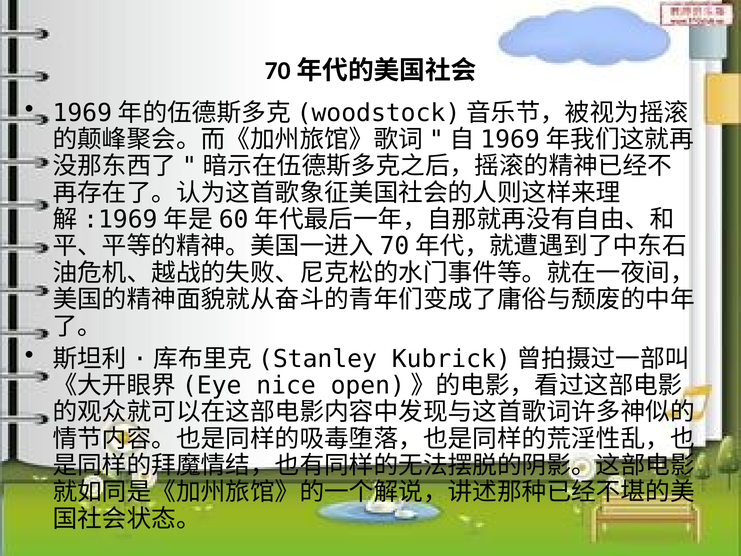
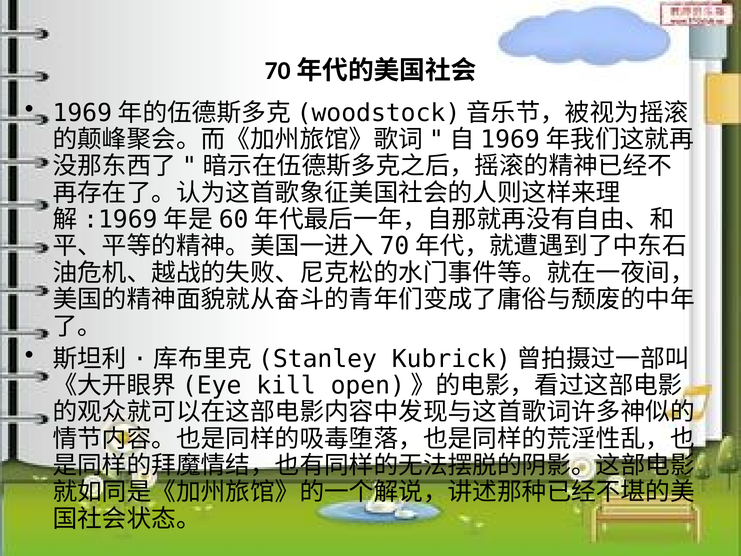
nice: nice -> kill (286, 385)
